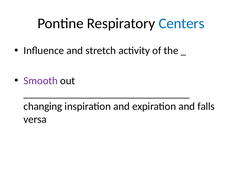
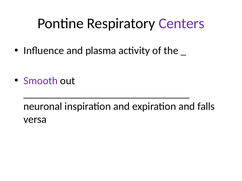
Centers colour: blue -> purple (182, 23)
stretch: stretch -> plasma (101, 51)
changing: changing -> neuronal (43, 107)
